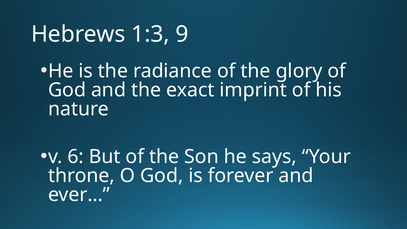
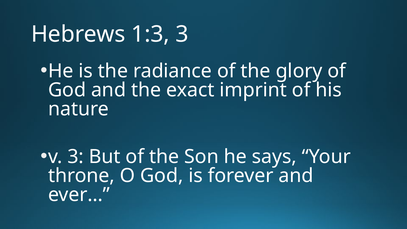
1:3 9: 9 -> 3 (182, 34)
v 6: 6 -> 3 (76, 157)
